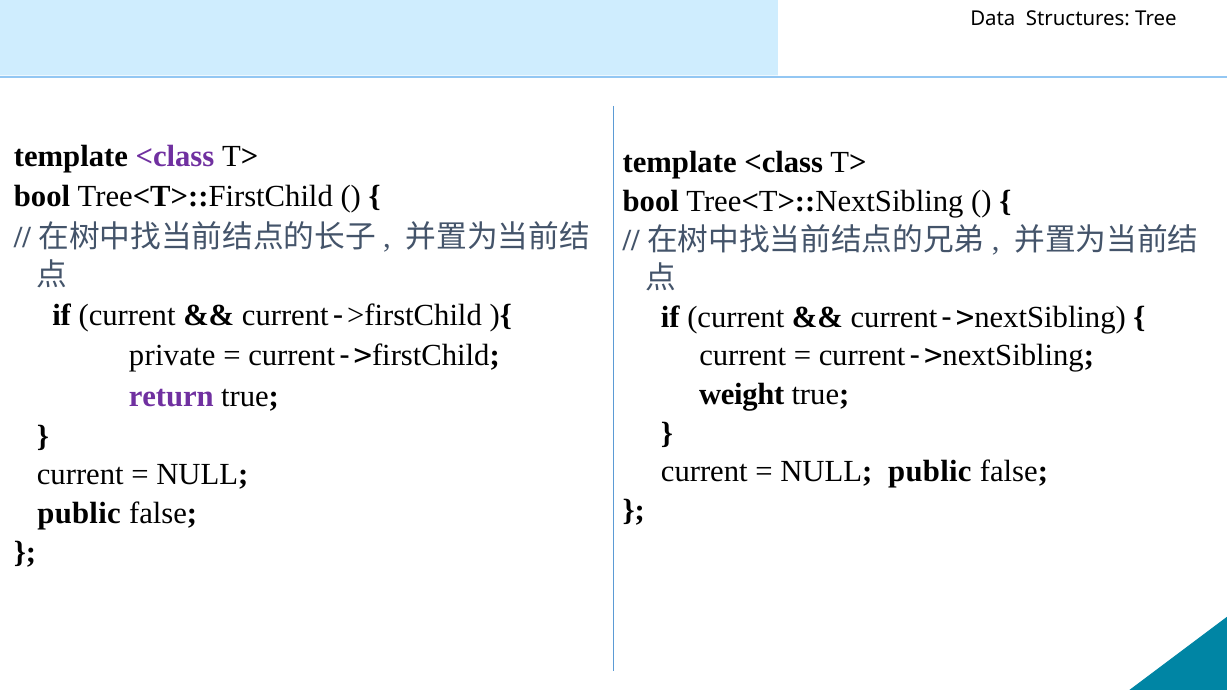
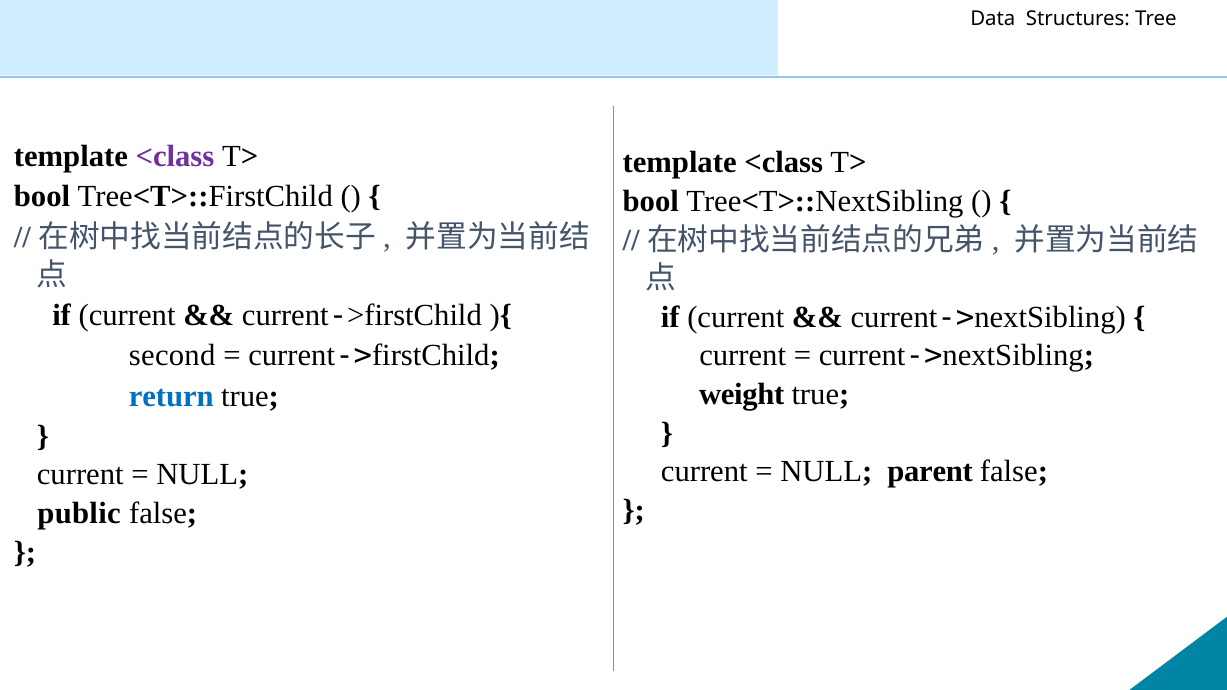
private: private -> second (172, 356)
return colour: purple -> blue (171, 396)
public: public -> parent (930, 472)
